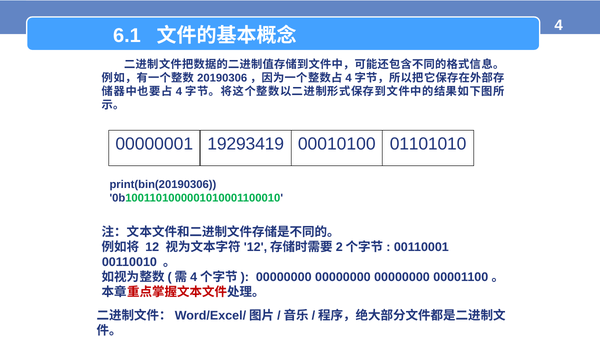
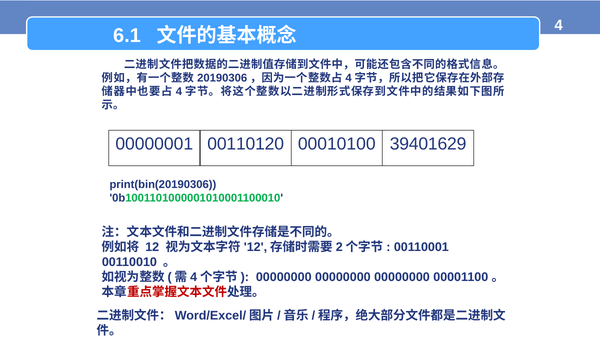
19293419: 19293419 -> 00110120 (246, 144)
01101010: 01101010 -> 39401629 (428, 144)
